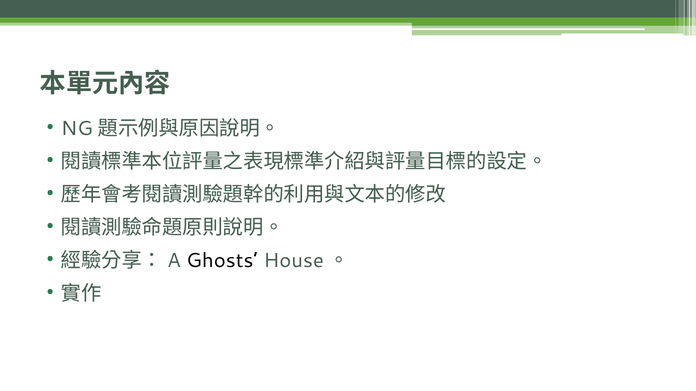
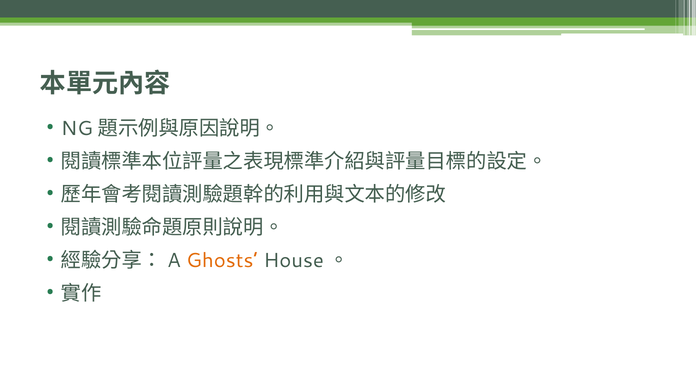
Ghosts colour: black -> orange (222, 261)
